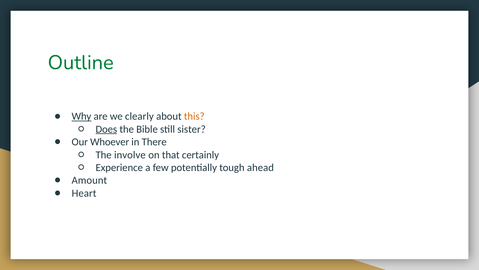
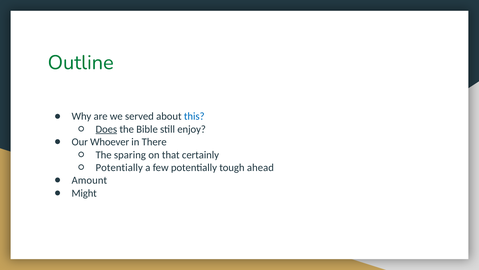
Why underline: present -> none (81, 116)
clearly: clearly -> served (139, 116)
this colour: orange -> blue (194, 116)
sister: sister -> enjoy (192, 129)
involve: involve -> sparing (130, 155)
Experience: Experience -> Potentially (119, 167)
Heart: Heart -> Might (84, 193)
